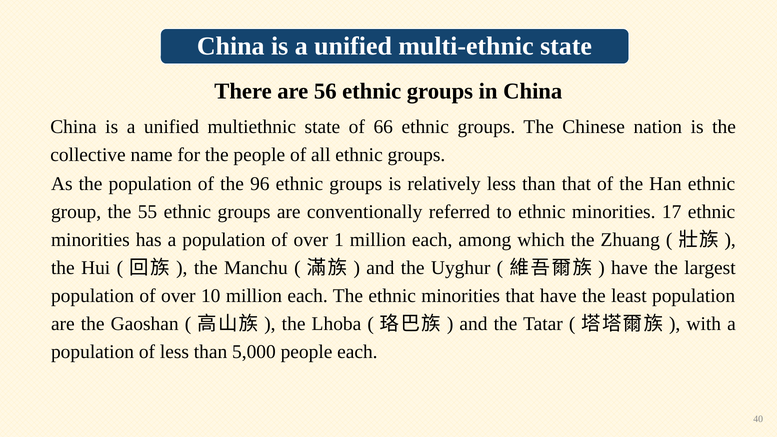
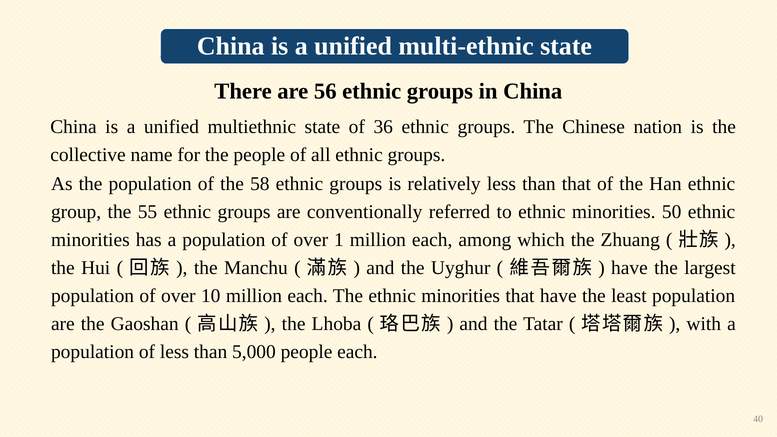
66: 66 -> 36 (383, 127)
96: 96 -> 58 (260, 184)
17: 17 -> 50 (672, 212)
